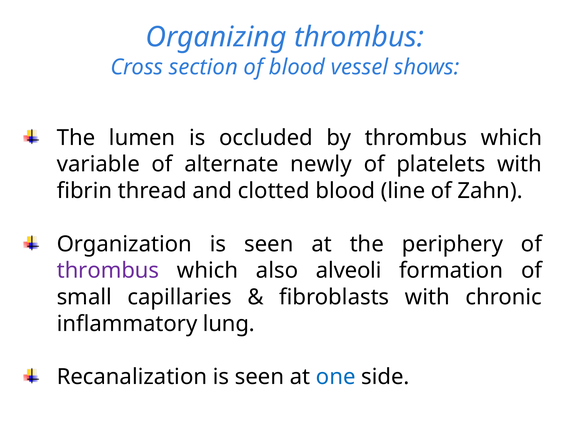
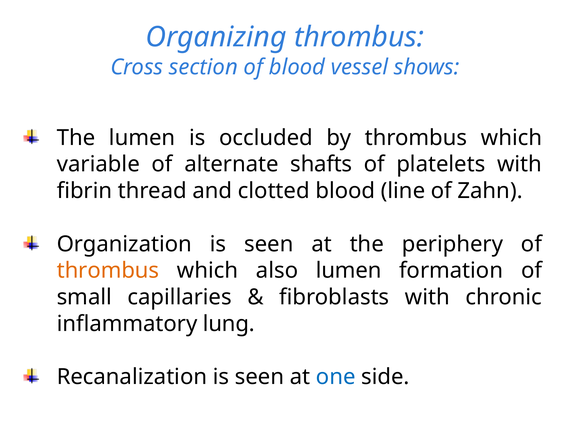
newly: newly -> shafts (321, 164)
thrombus colour: purple -> orange (108, 271)
also alveoli: alveoli -> lumen (349, 271)
